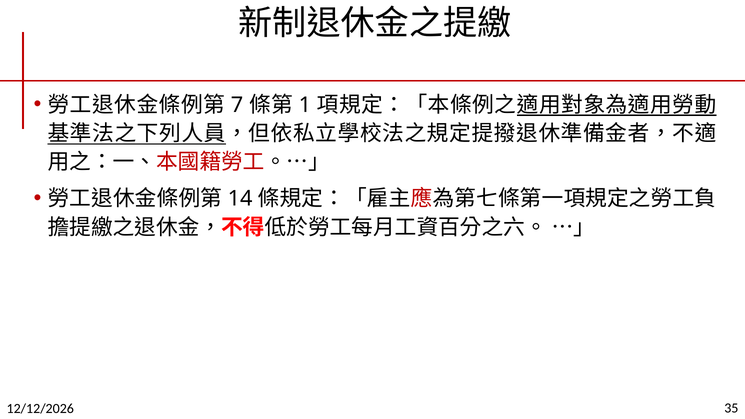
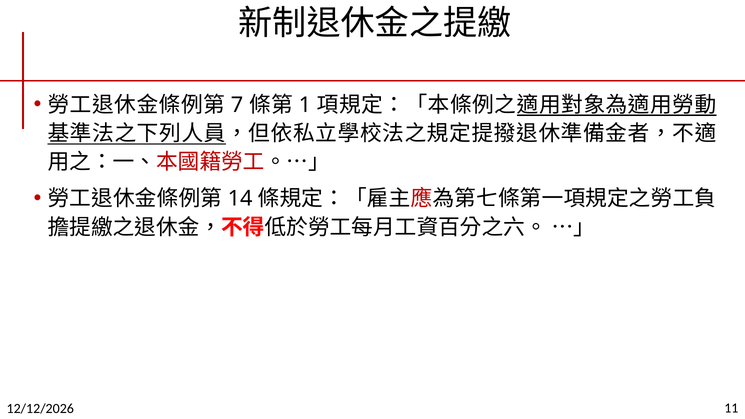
35: 35 -> 11 (731, 408)
